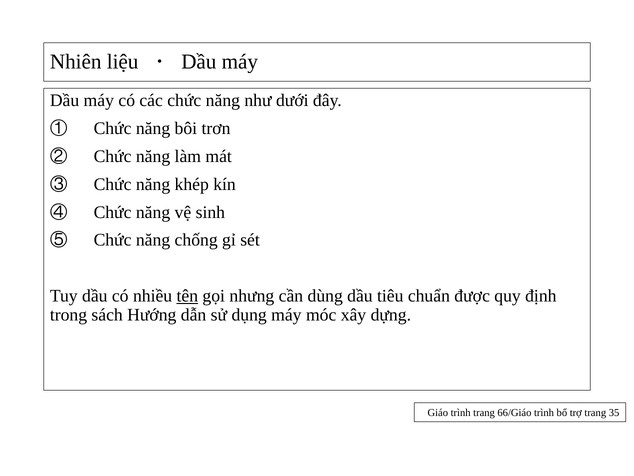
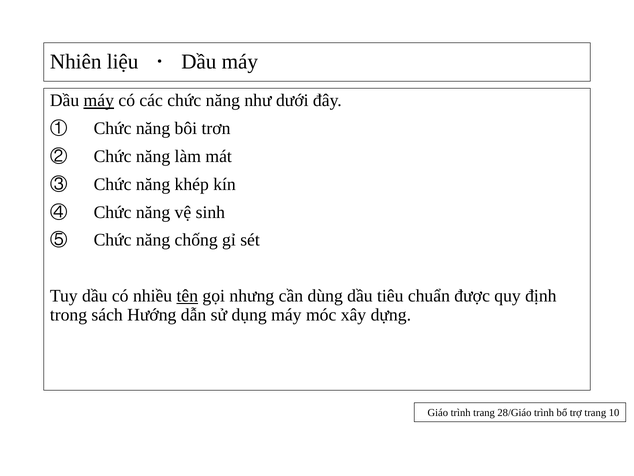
máy underline: none -> present (99, 101)
66/Giáo: 66/Giáo -> 28/Giáo (514, 413)
35: 35 -> 10 (614, 413)
